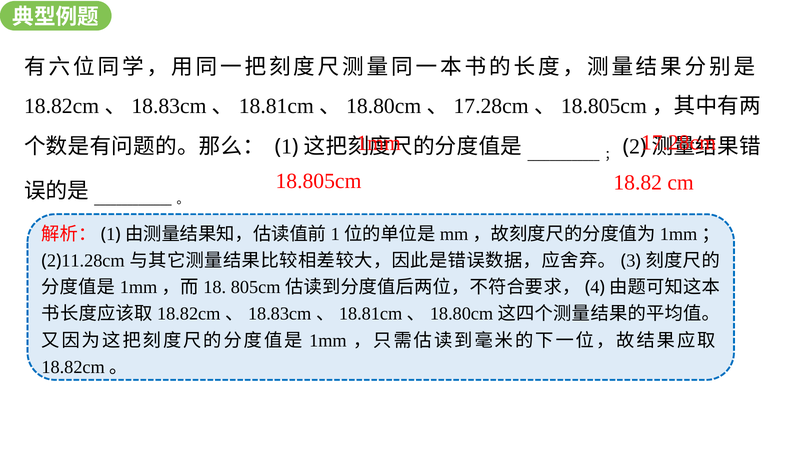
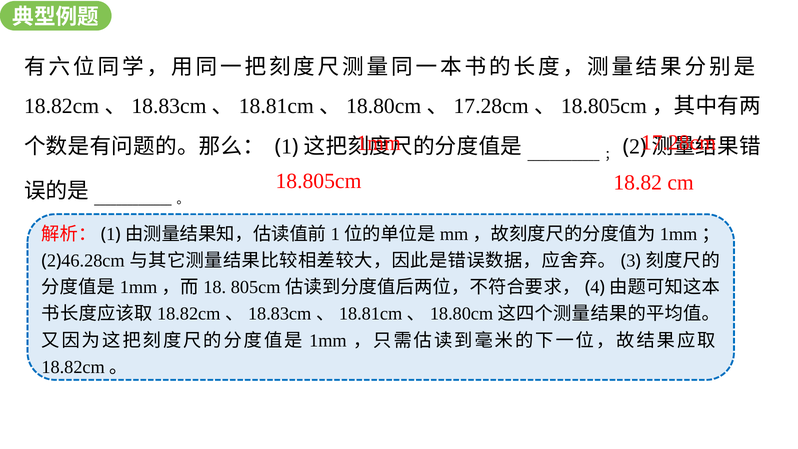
11.28cm: 11.28cm -> 46.28cm (93, 261)
